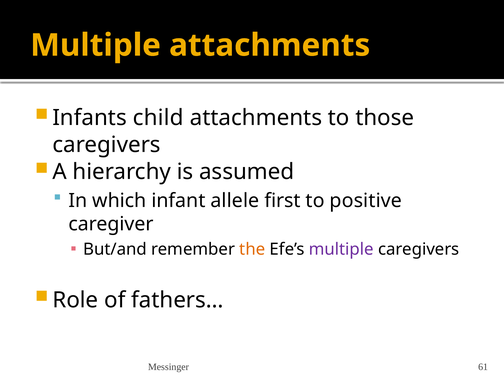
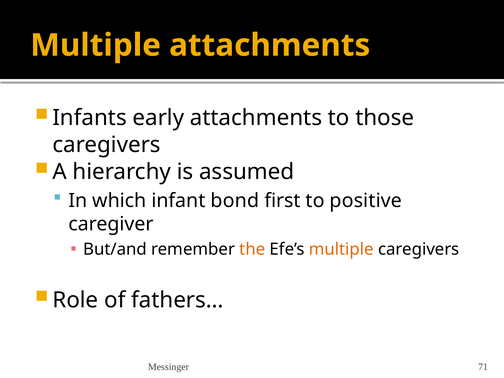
child: child -> early (158, 118)
allele: allele -> bond (235, 201)
multiple colour: purple -> orange (341, 249)
61: 61 -> 71 (483, 367)
